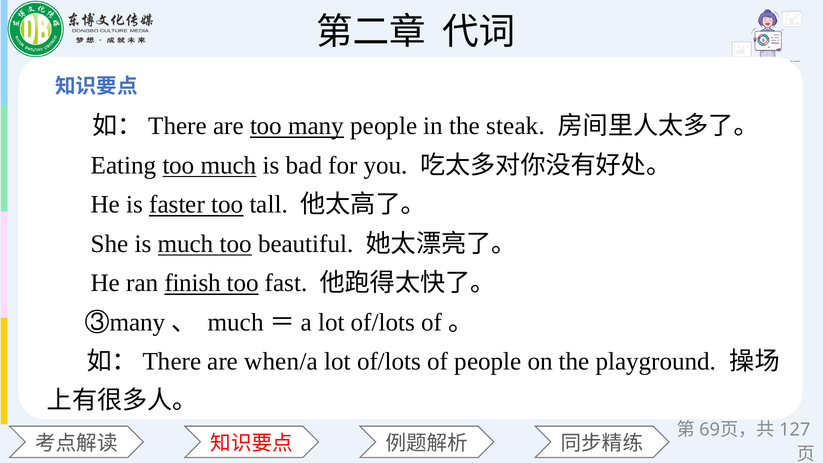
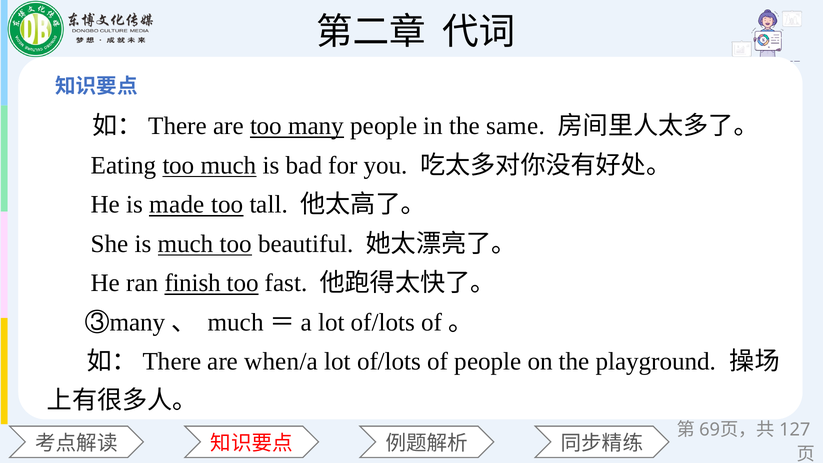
steak: steak -> same (515, 126)
faster: faster -> made (177, 205)
